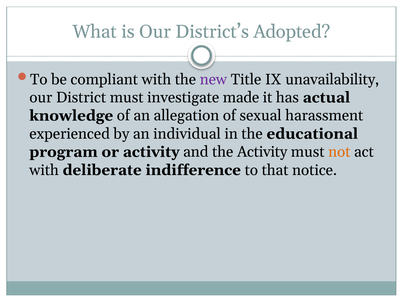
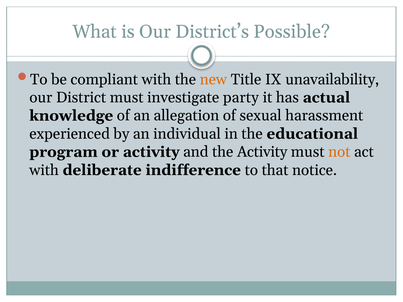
Adopted: Adopted -> Possible (292, 32)
new colour: purple -> orange (213, 79)
made: made -> party (241, 98)
